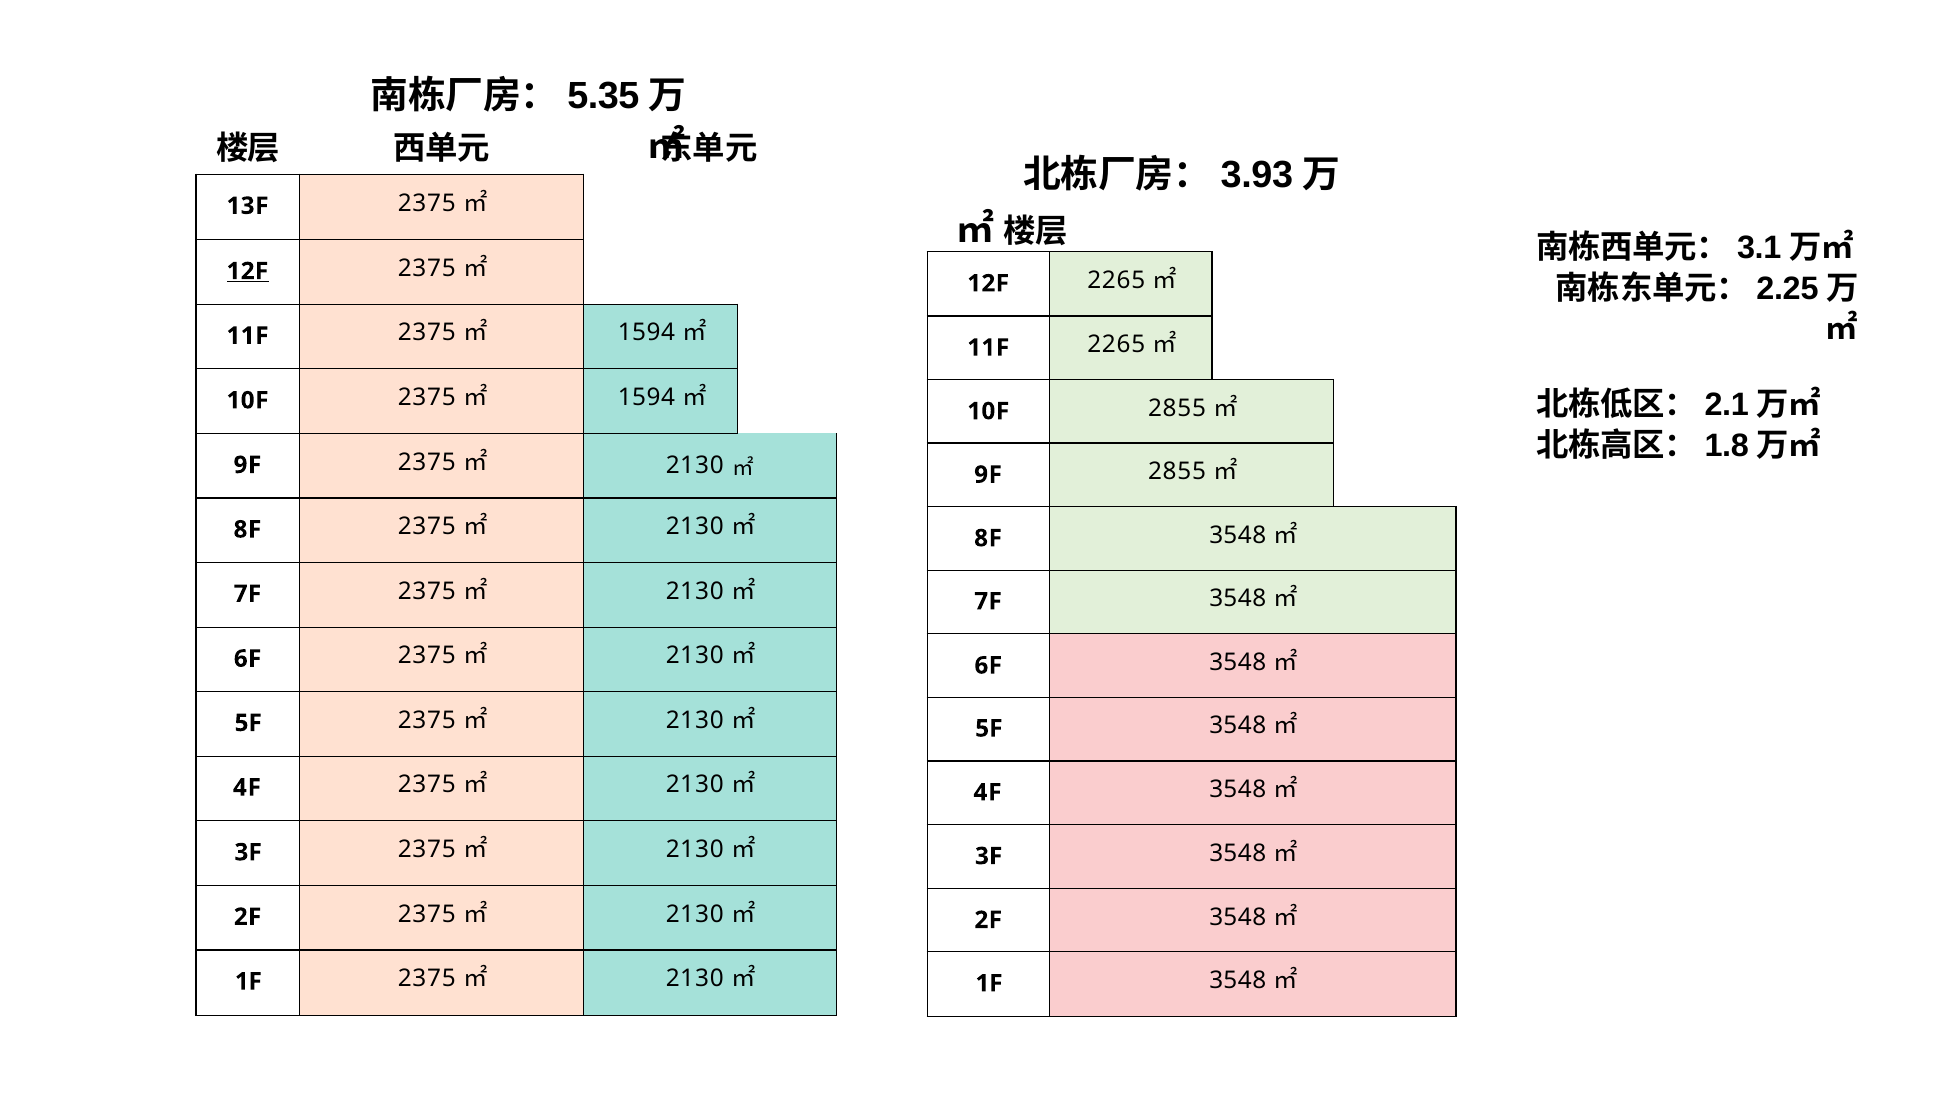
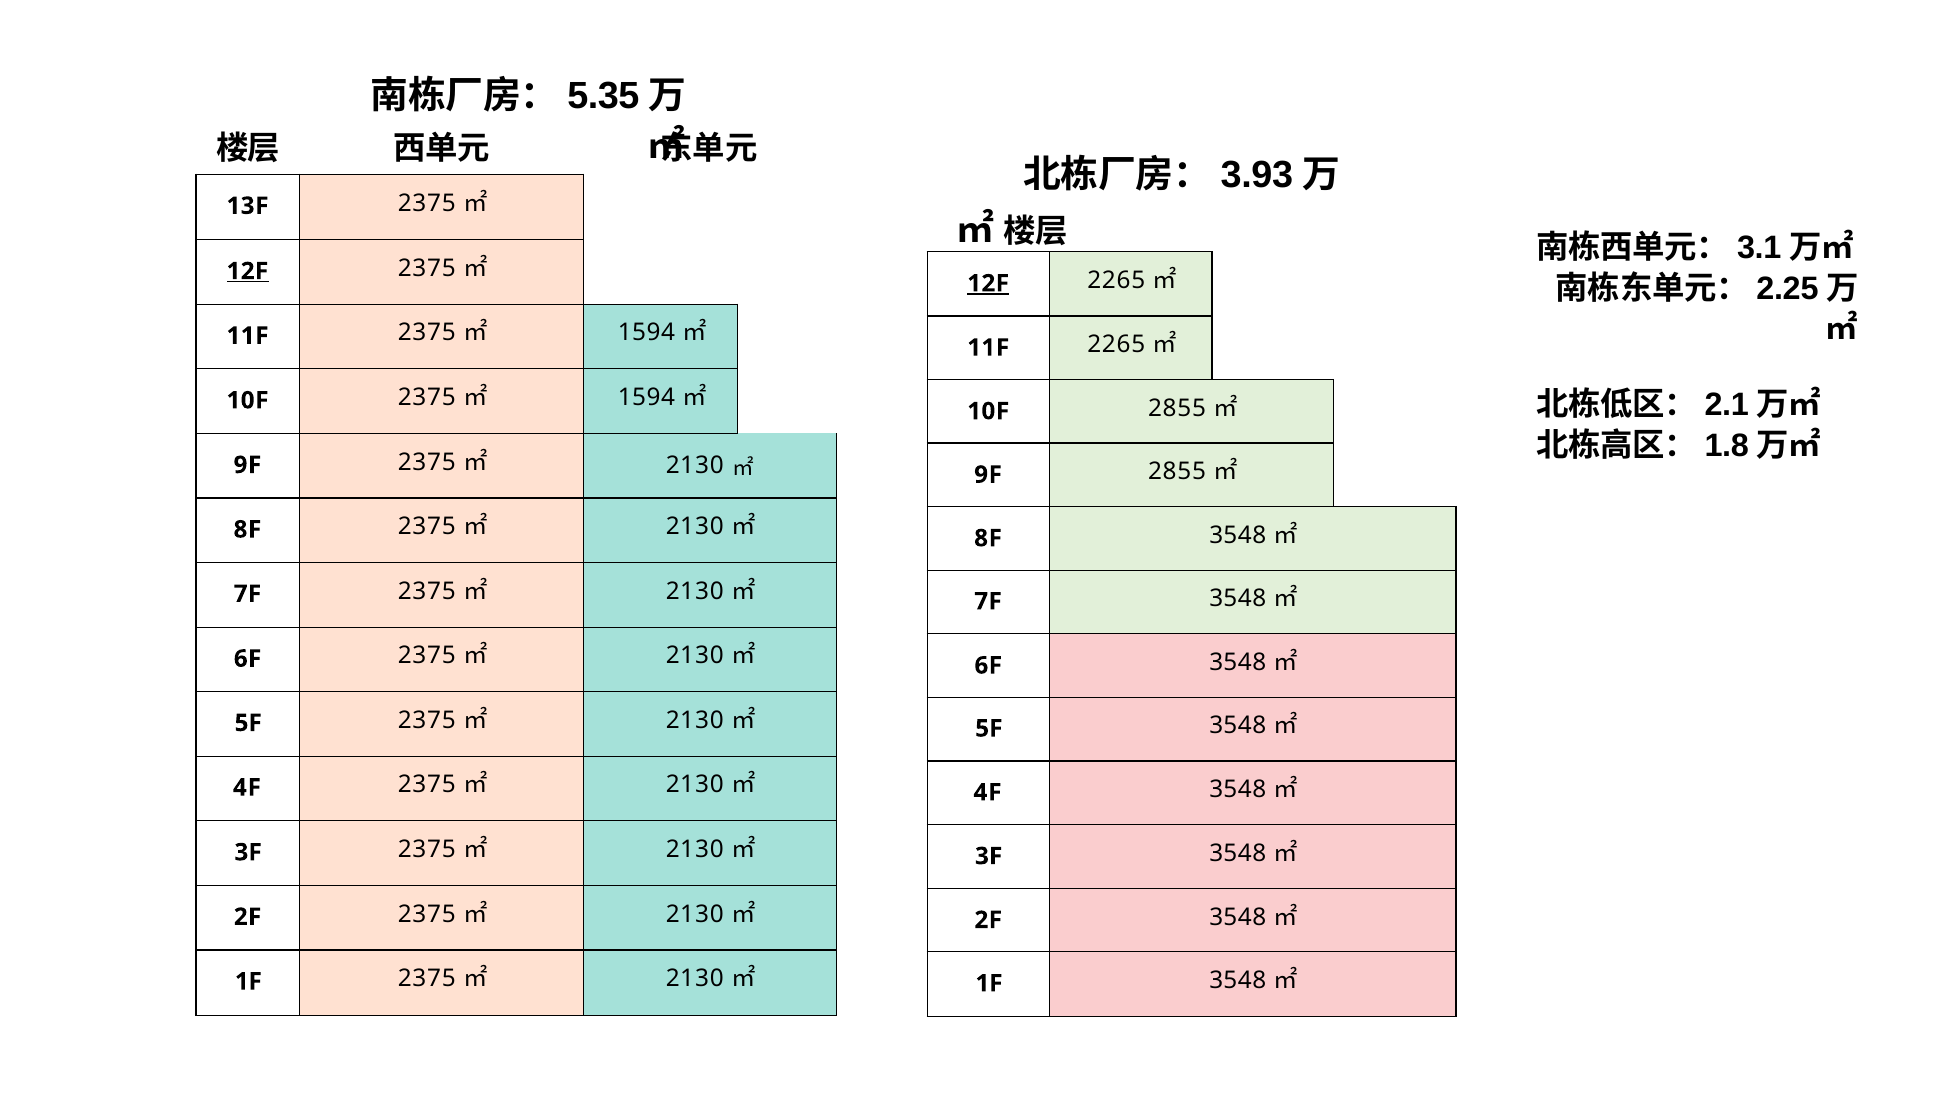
12F underline: none -> present (988, 283)
